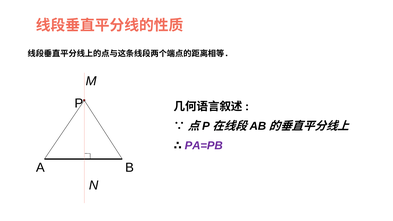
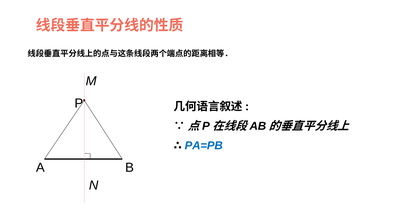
PA=PB colour: purple -> blue (204, 146)
